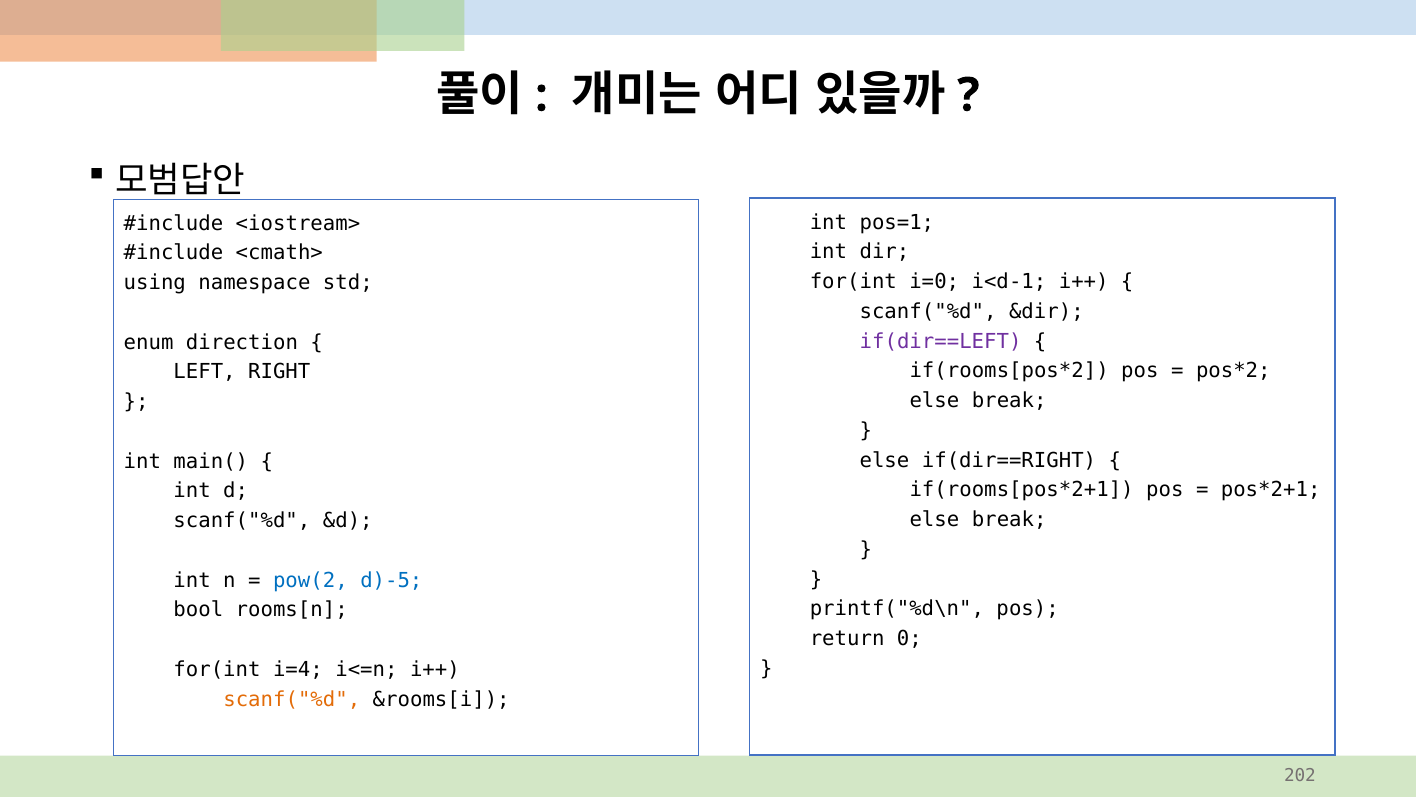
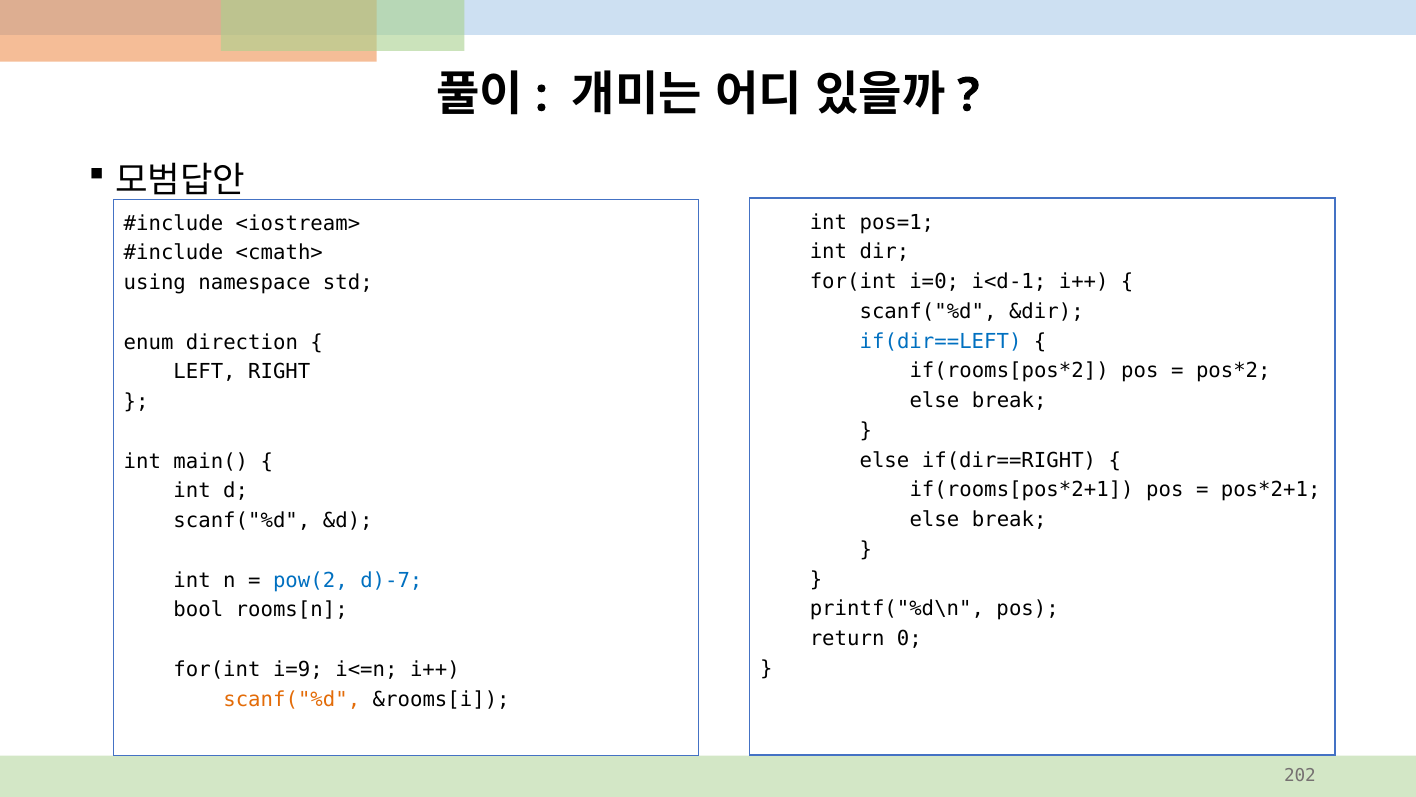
if(dir==LEFT colour: purple -> blue (941, 341)
d)-5: d)-5 -> d)-7 (391, 580)
i=4: i=4 -> i=9 (298, 669)
